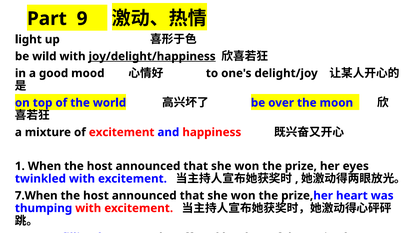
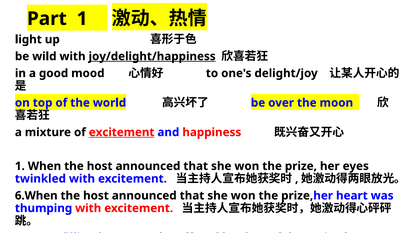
Part 9: 9 -> 1 (82, 19)
excitement underline: none -> present (122, 132)
7.When: 7.When -> 6.When (36, 196)
